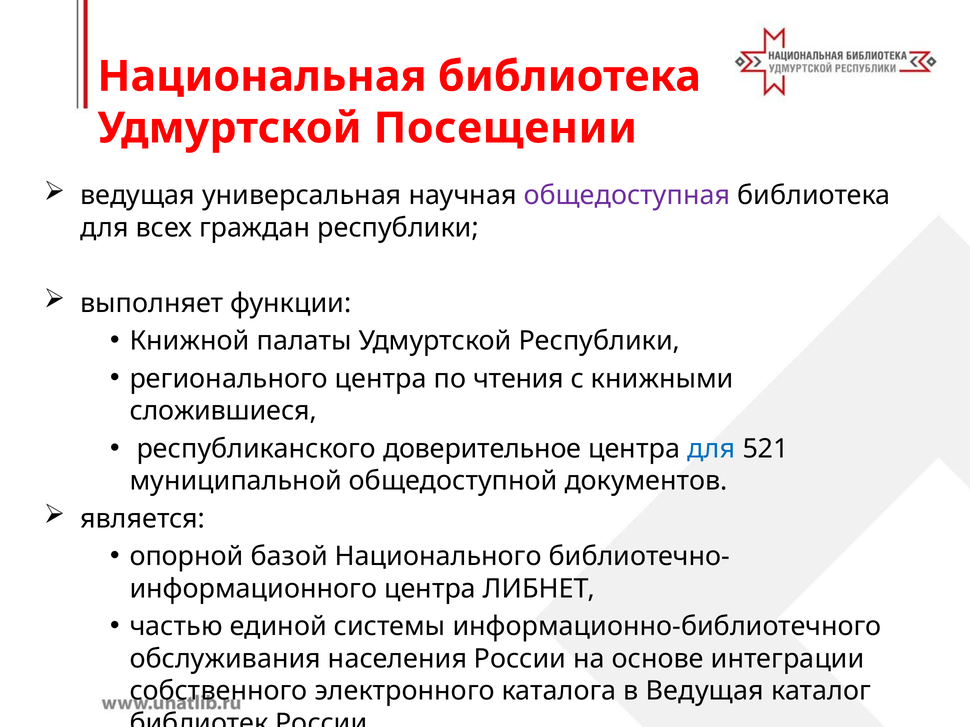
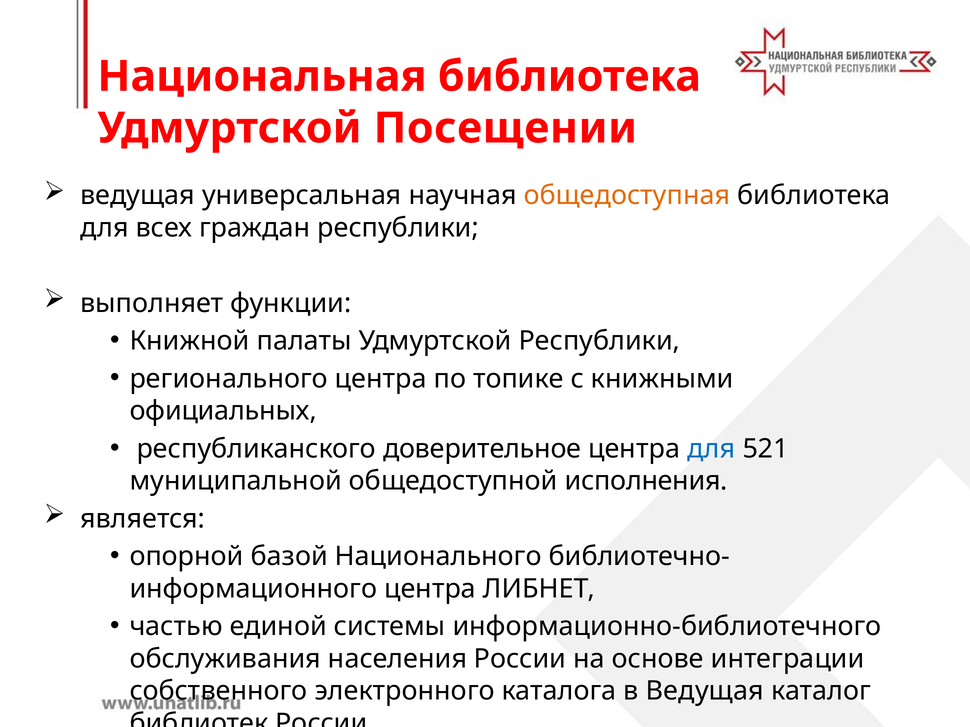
общедоступная colour: purple -> orange (627, 196)
чтения: чтения -> топике (518, 379)
сложившиеся: сложившиеся -> официальных (223, 411)
документов: документов -> исполнения (646, 481)
